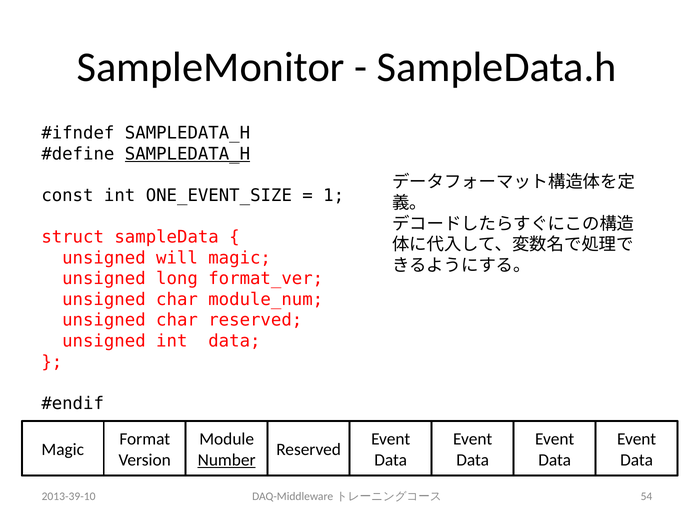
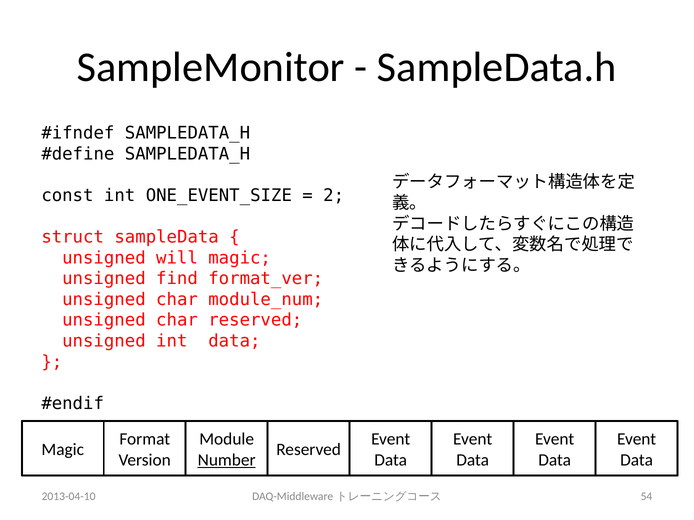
SAMPLEDATA_H underline: present -> none (187, 154)
1: 1 -> 2 (334, 196)
long: long -> find (177, 279)
2013-39-10: 2013-39-10 -> 2013-04-10 (69, 497)
